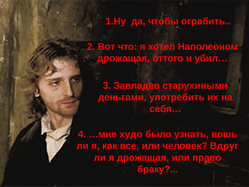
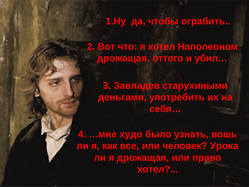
Вдруг: Вдруг -> Урока (224, 146)
браку: браку -> хотел (158, 169)
